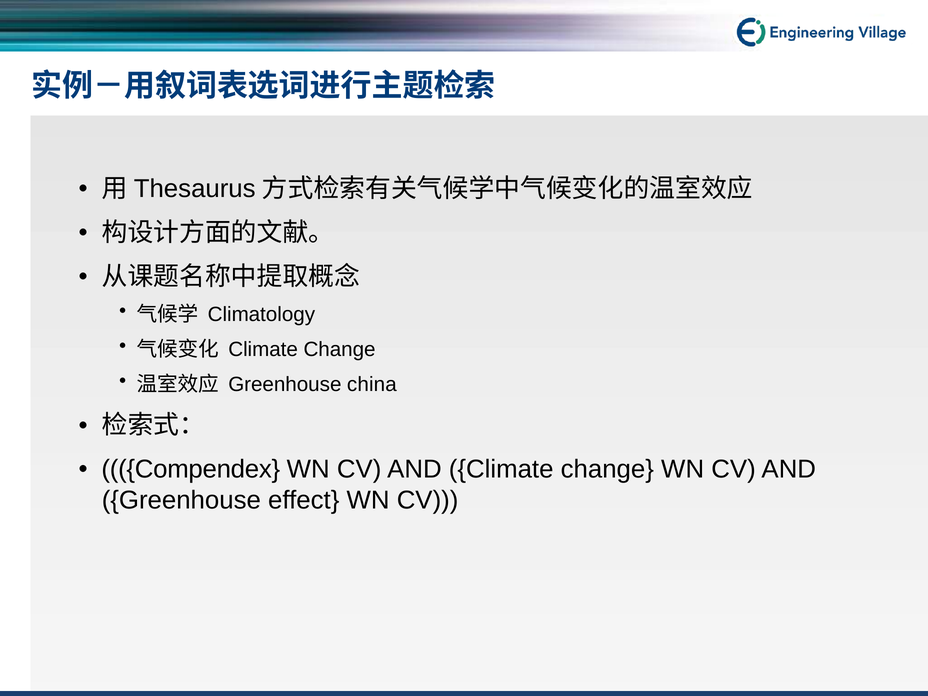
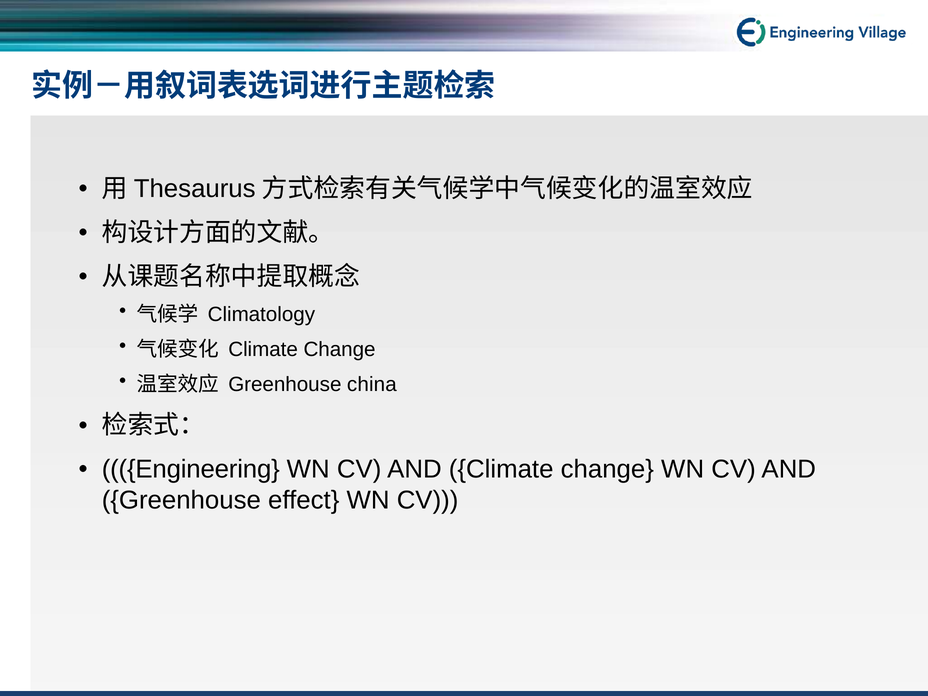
Compendex: Compendex -> Engineering (191, 469)
